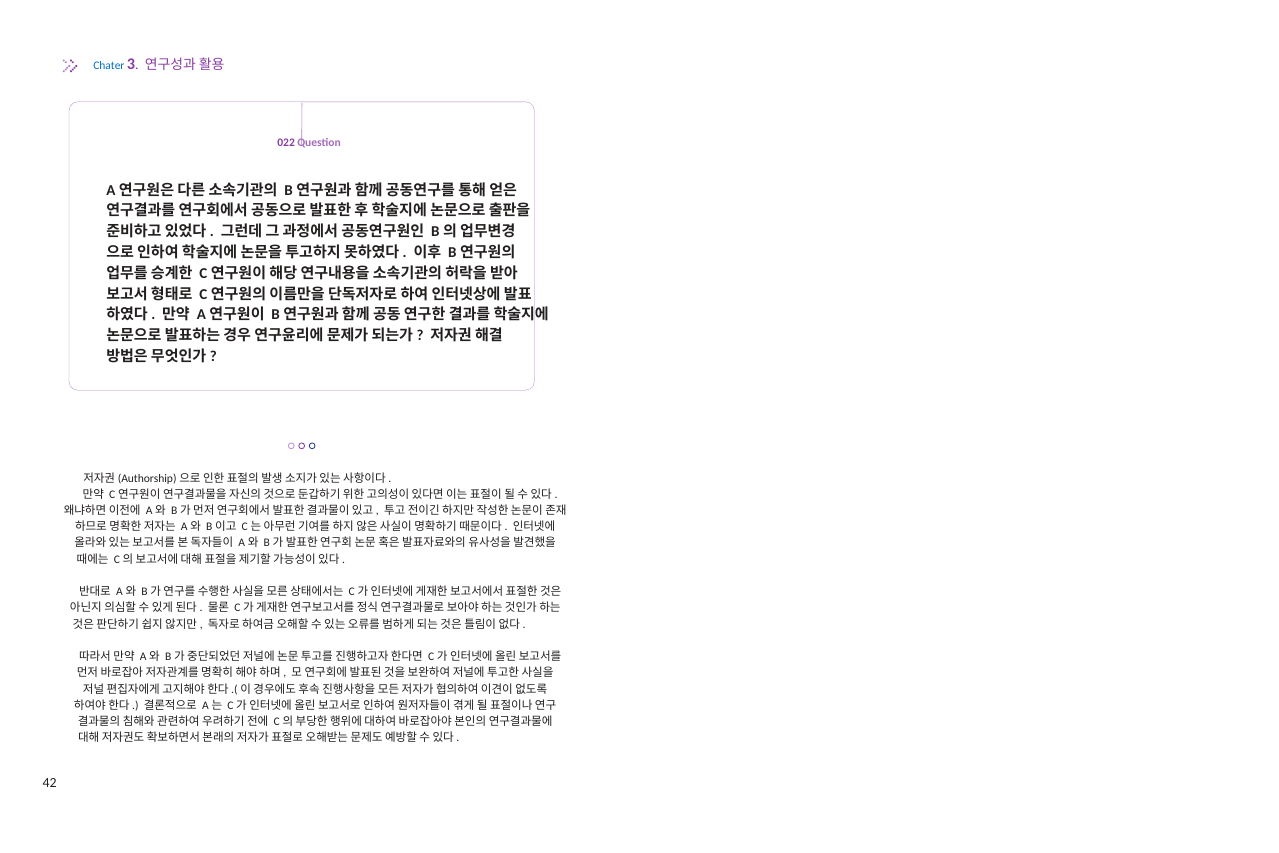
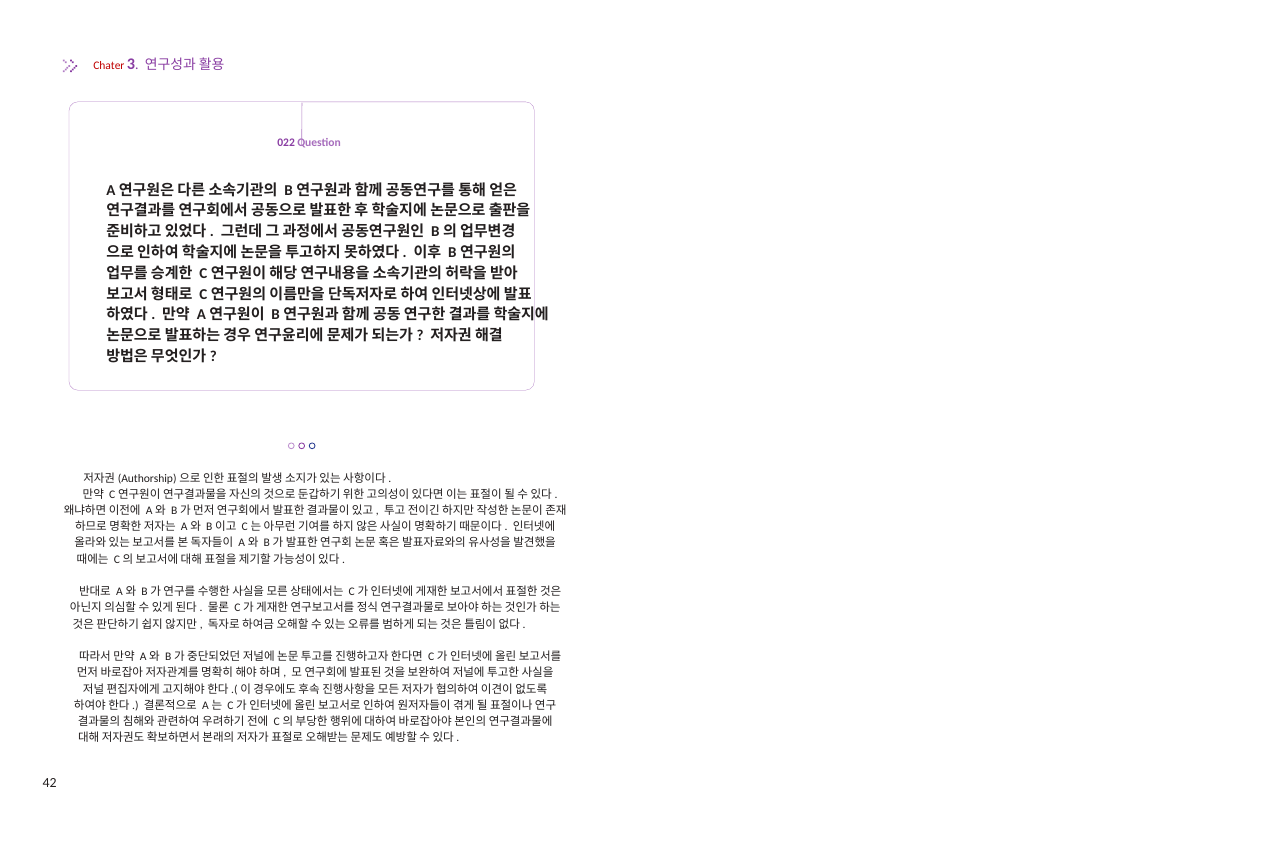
Chater colour: blue -> red (109, 66)
